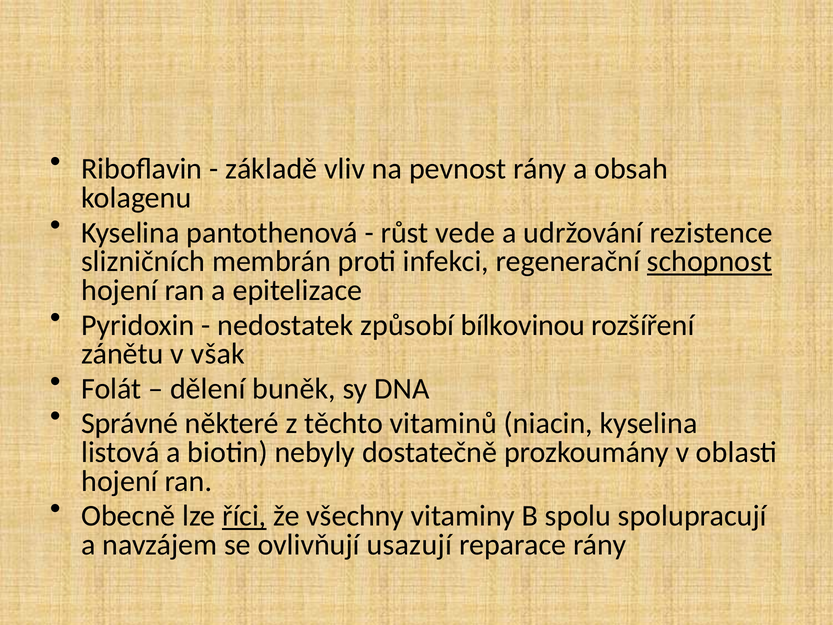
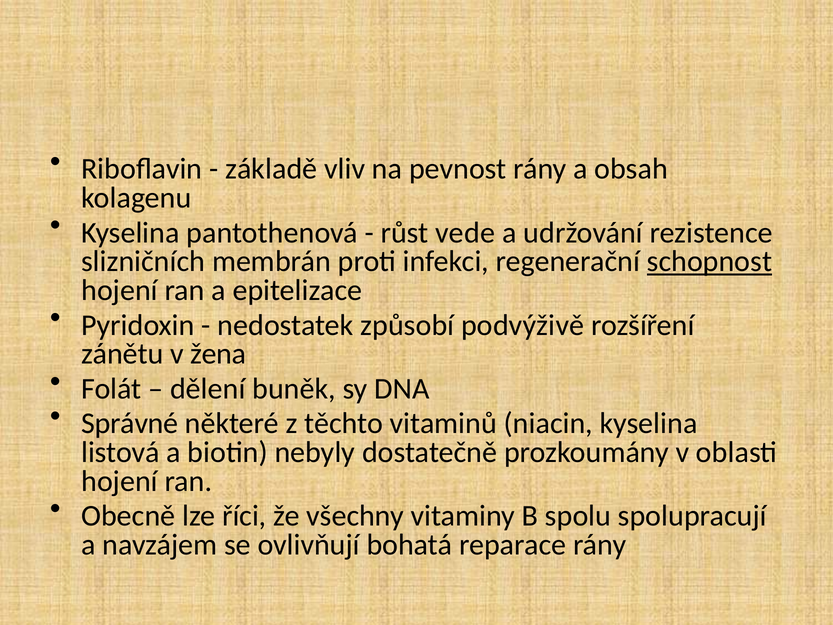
bílkovinou: bílkovinou -> podvýživě (523, 325)
však: však -> žena (218, 354)
říci underline: present -> none (244, 516)
usazují: usazují -> bohatá (409, 545)
